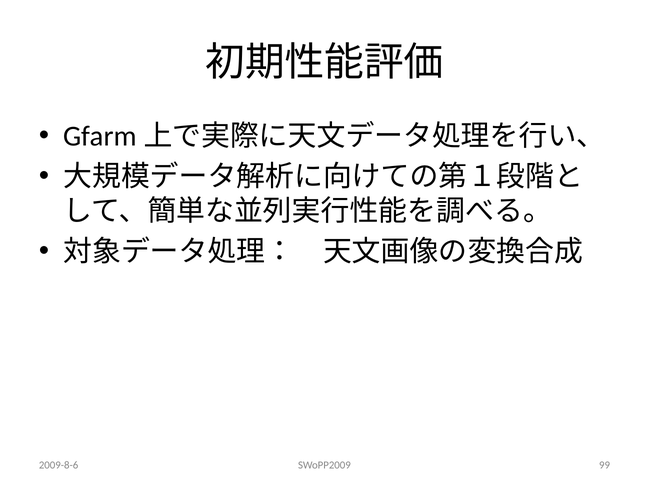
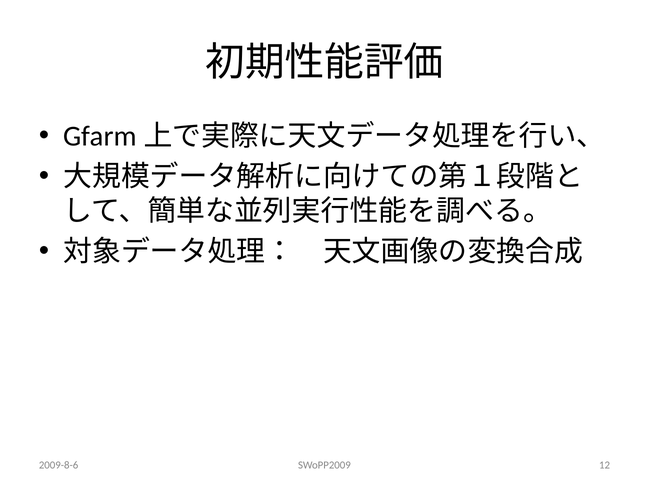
99: 99 -> 12 (605, 465)
